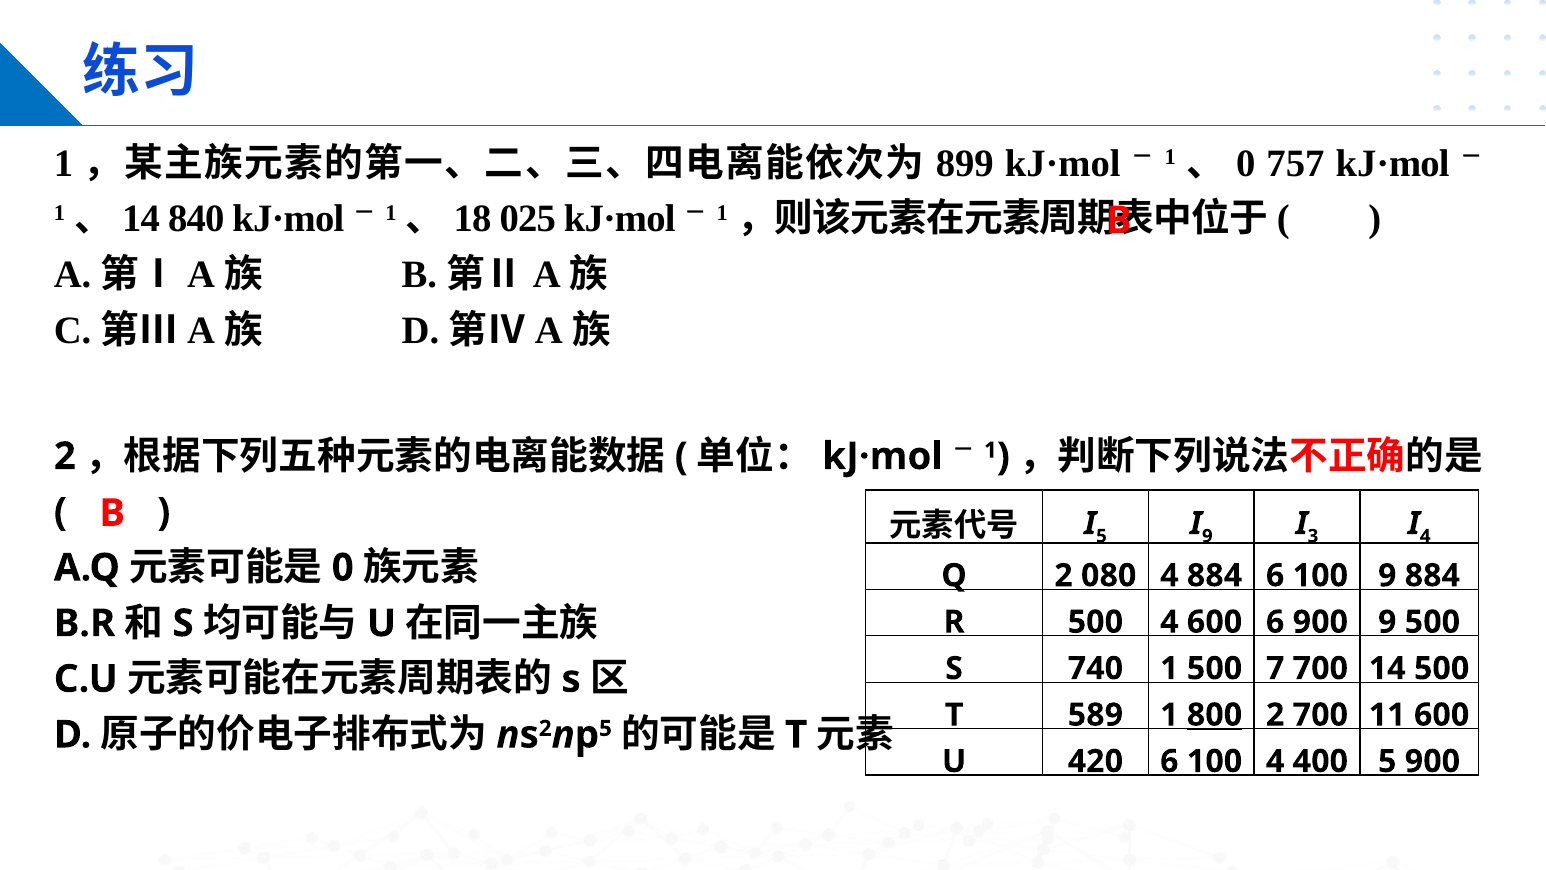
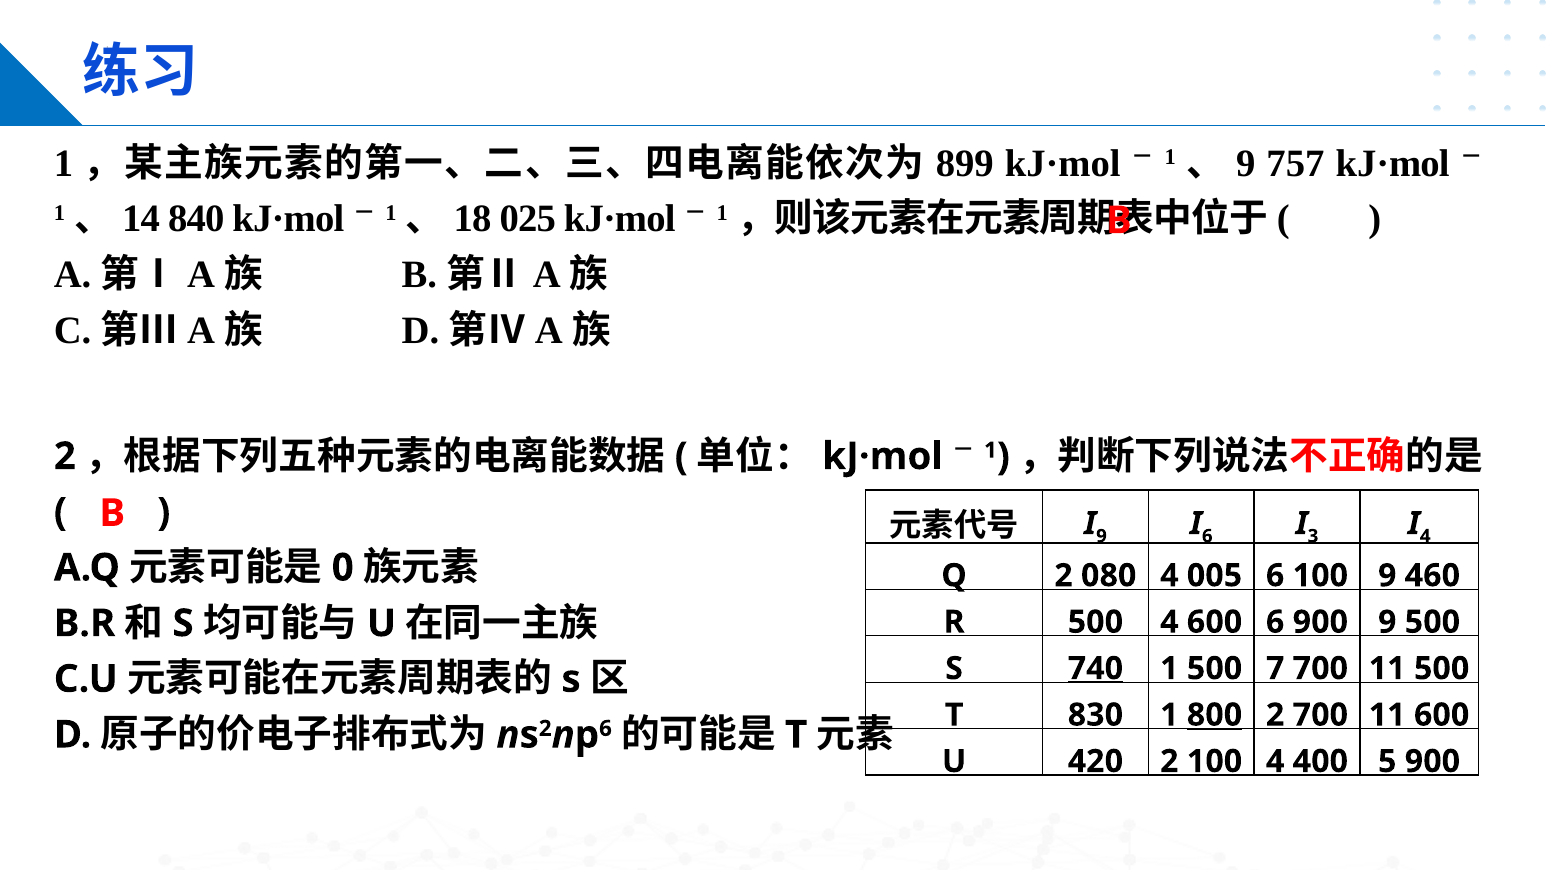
0: 0 -> 9 (1246, 163)
5: 5 -> 9 (1101, 536)
9: 9 -> 6 (1207, 536)
4 884: 884 -> 005 (1214, 575)
9 884: 884 -> 460 (1432, 575)
740 underline: none -> present (1095, 668)
7 700 14: 14 -> 11 (1387, 668)
589: 589 -> 830 (1095, 715)
5: 5 -> 6 (605, 728)
420 6: 6 -> 2 (1169, 761)
